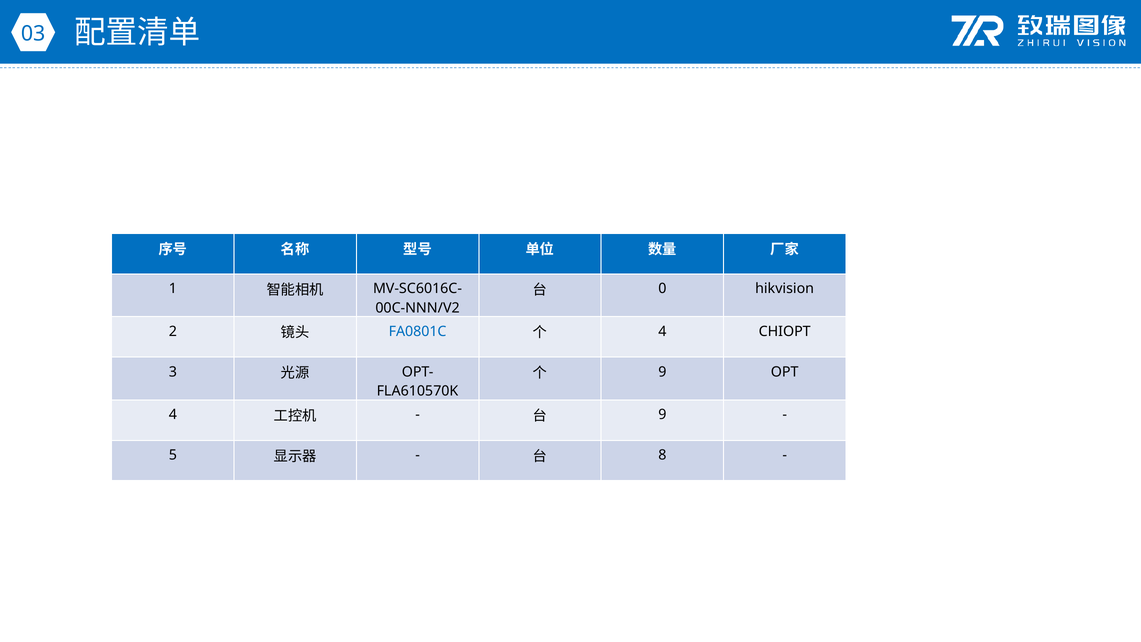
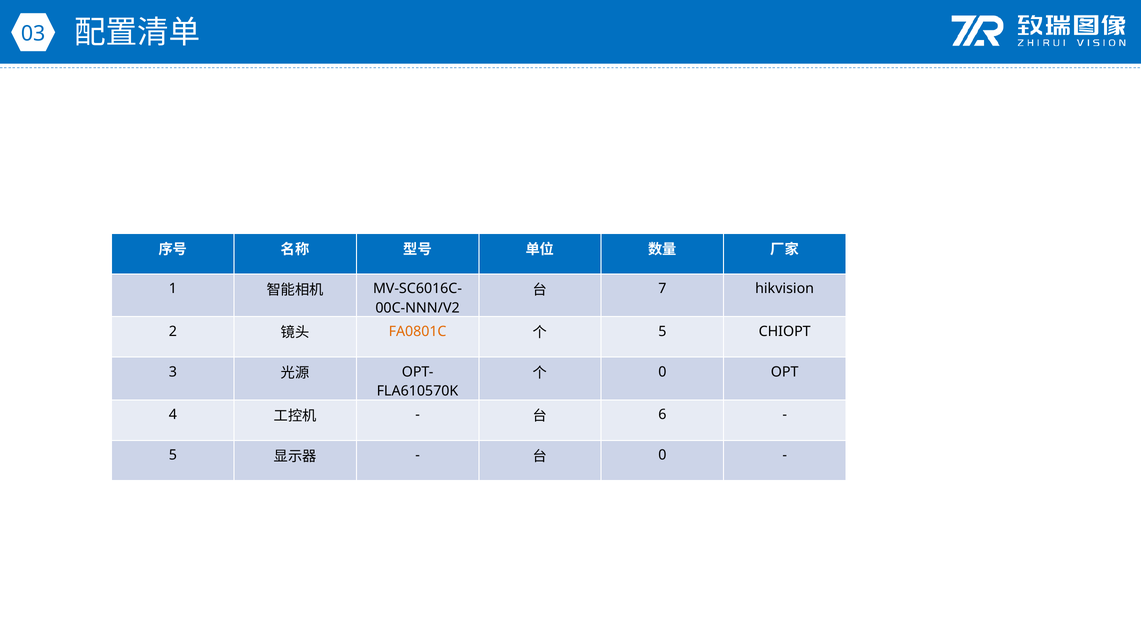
0: 0 -> 7 (662, 289)
FA0801C colour: blue -> orange (418, 331)
4: 4 -> 5 (662, 331)
9: 9 -> 0 (662, 372)
9: 9 -> 6 (662, 415)
8: 8 -> 0 (662, 455)
